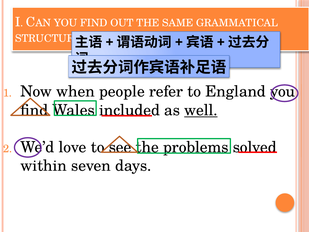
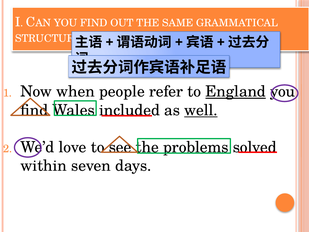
England underline: none -> present (236, 92)
